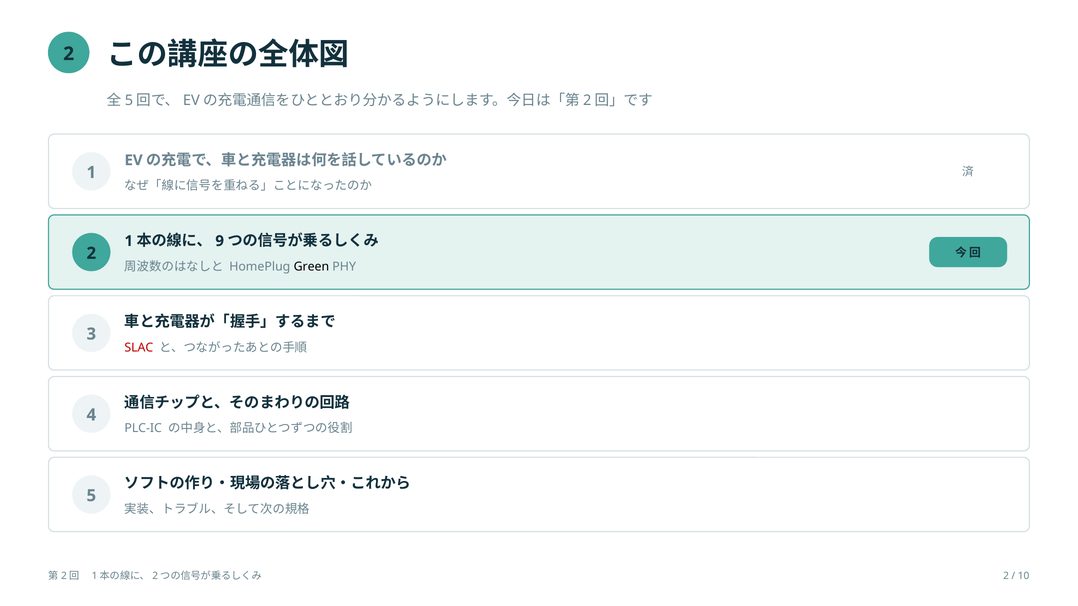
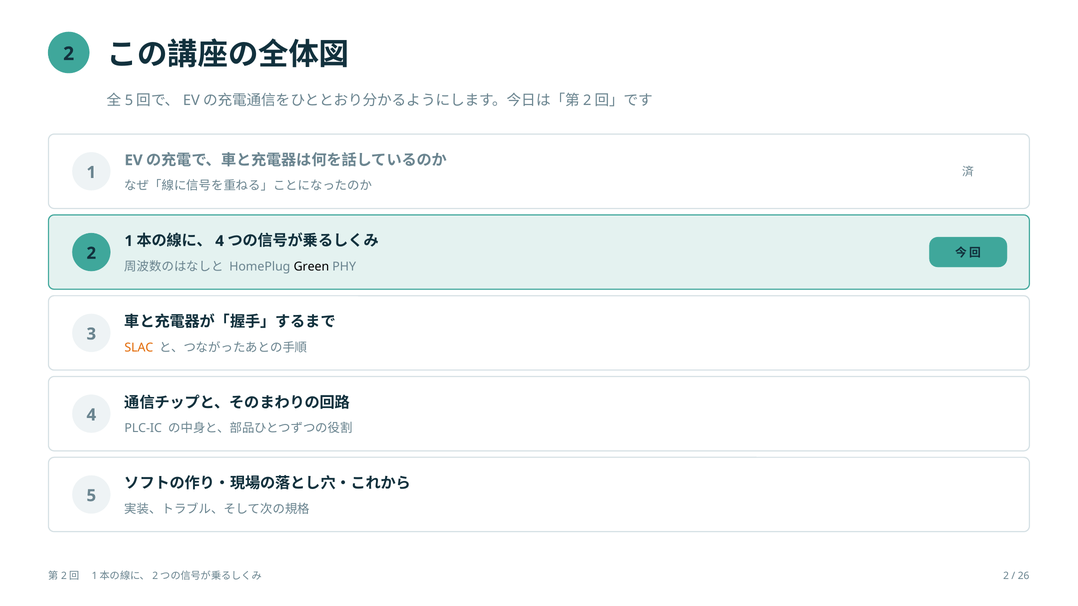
9: 9 -> 4 (220, 241)
SLAC colour: red -> orange (139, 348)
10: 10 -> 26 (1024, 576)
